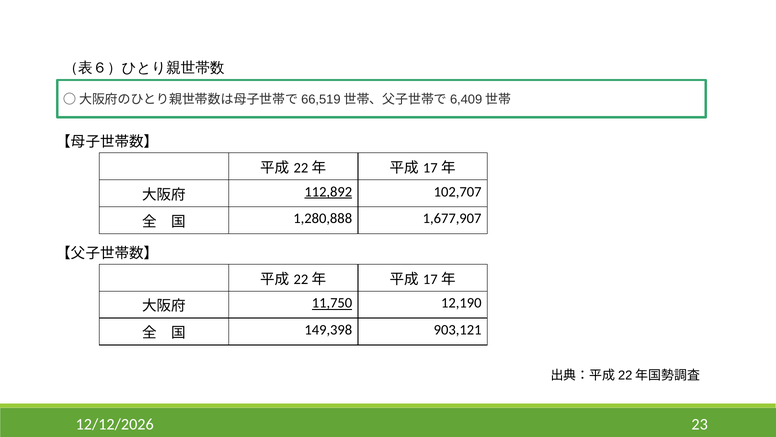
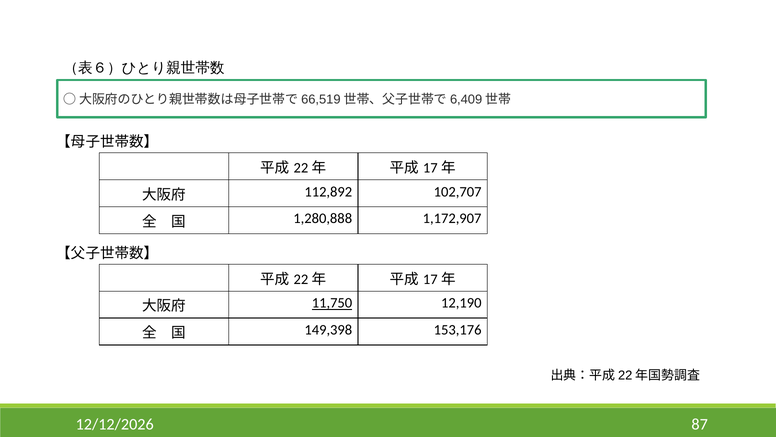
112,892 underline: present -> none (328, 192)
1,677,907: 1,677,907 -> 1,172,907 (452, 218)
903,121: 903,121 -> 153,176 (458, 330)
23: 23 -> 87 (700, 424)
